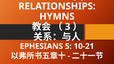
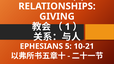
HYMNS: HYMNS -> GIVING (57, 17)
3: 3 -> 1 (68, 27)
